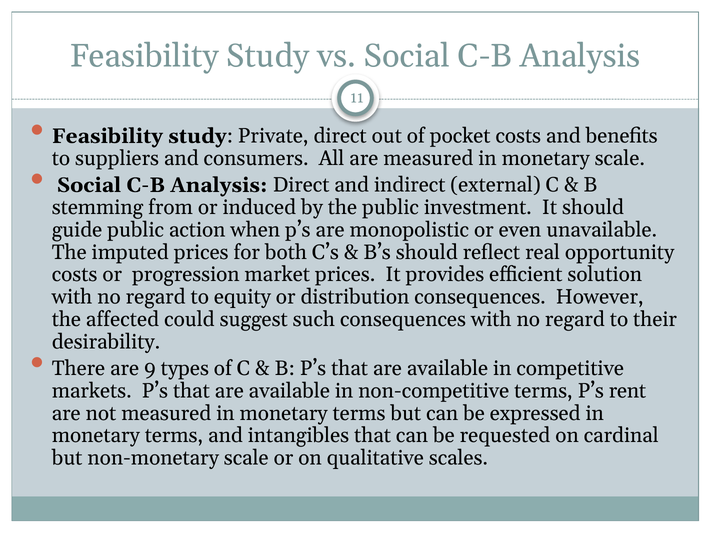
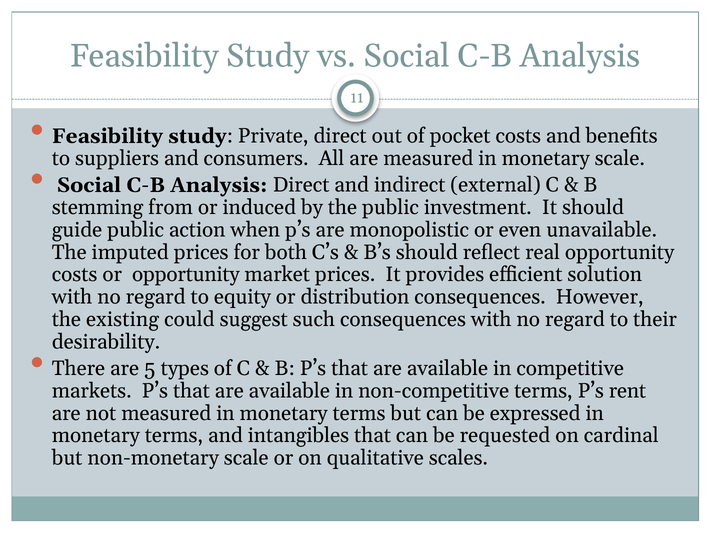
or progression: progression -> opportunity (186, 275)
affected: affected -> existing (122, 320)
9: 9 -> 5 (150, 369)
